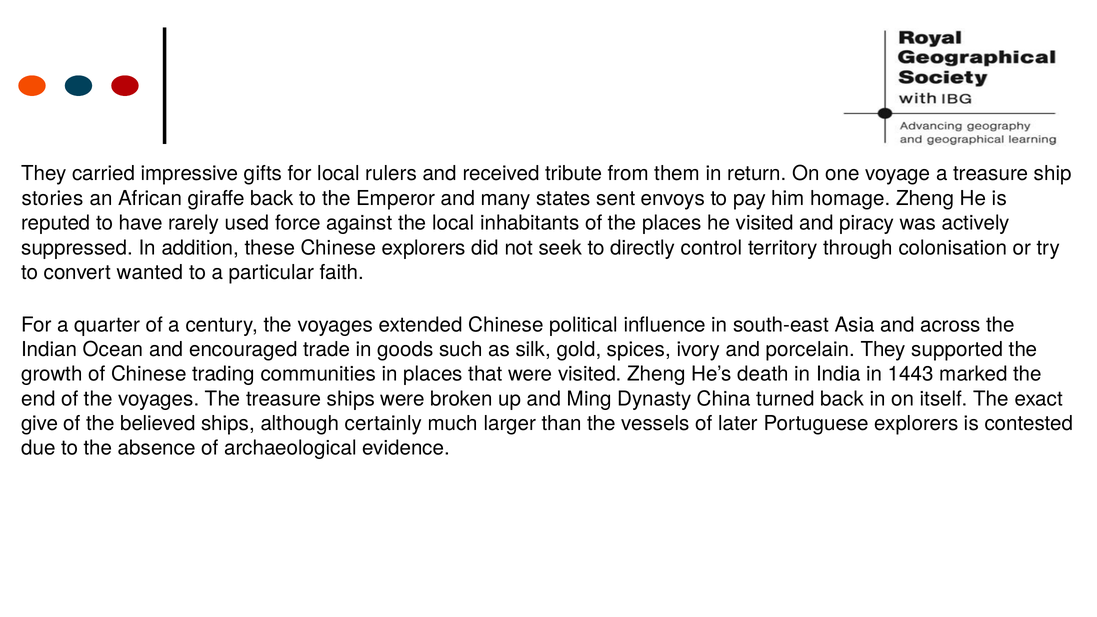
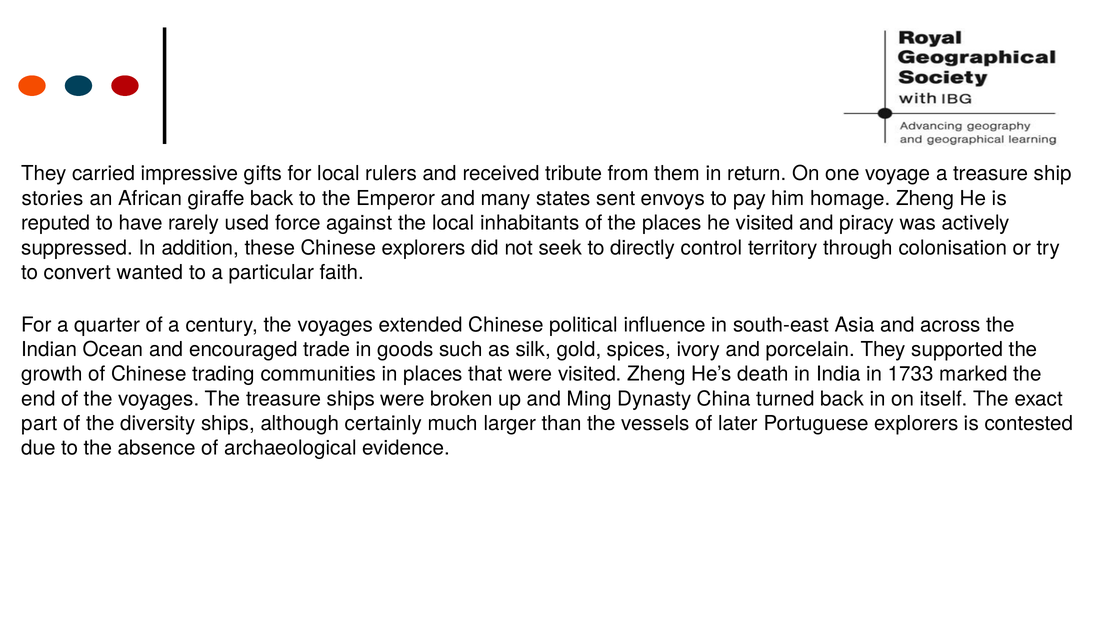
1443: 1443 -> 1733 (911, 374)
give: give -> part (39, 424)
believed: believed -> diversity (158, 424)
